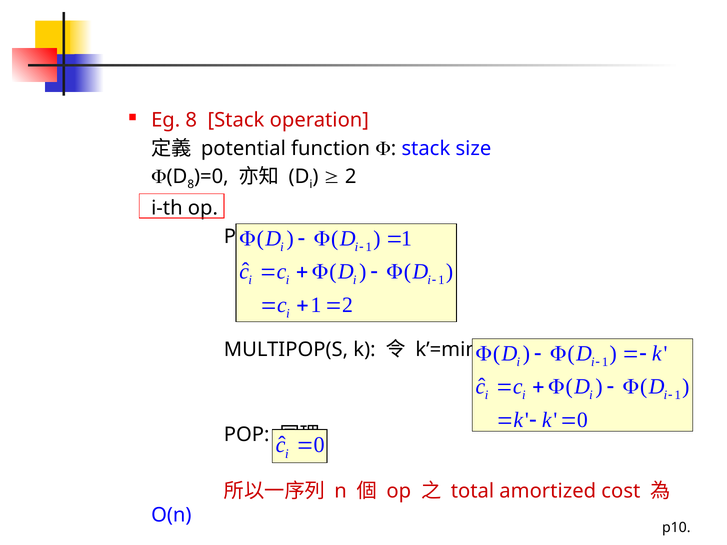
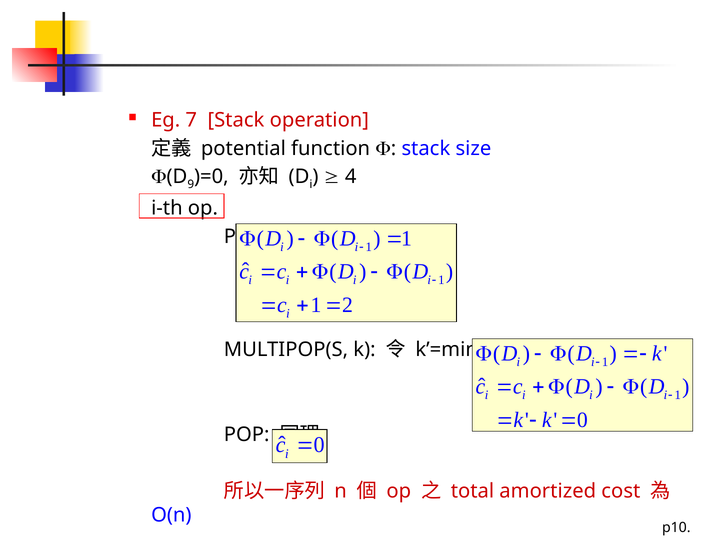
Eg 8: 8 -> 7 (191, 120)
8: 8 -> 9 (191, 185)
2: 2 -> 4 (351, 177)
